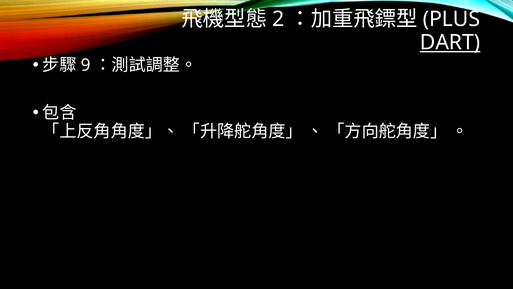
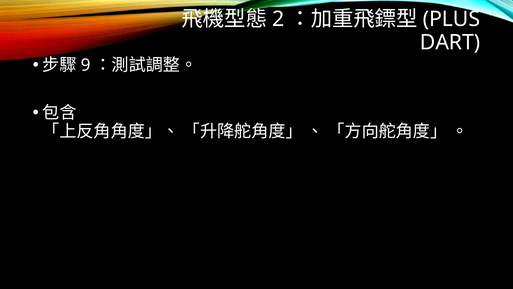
DART underline: present -> none (450, 42)
